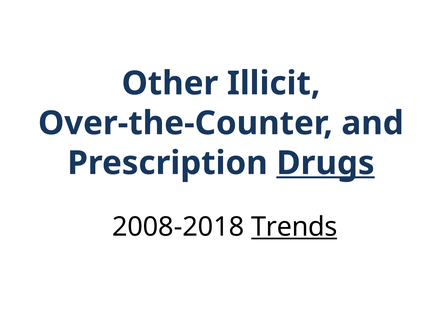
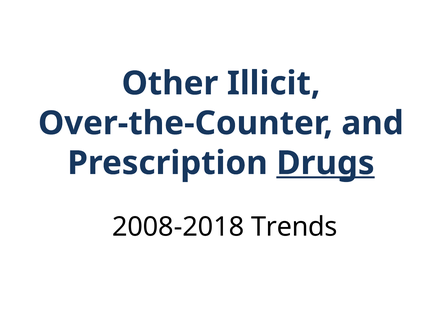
Trends underline: present -> none (294, 227)
